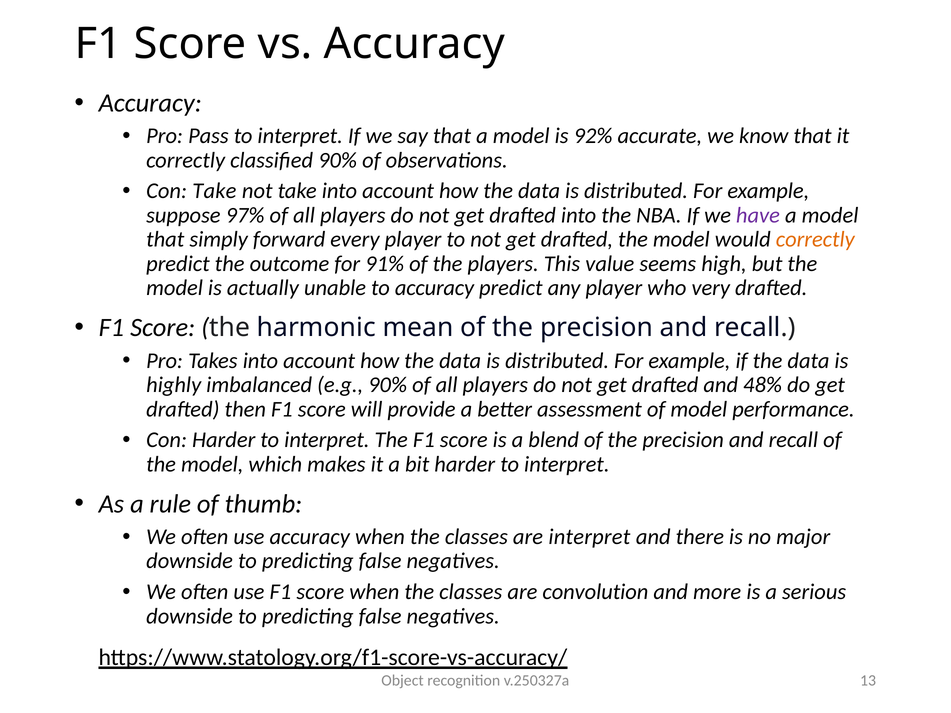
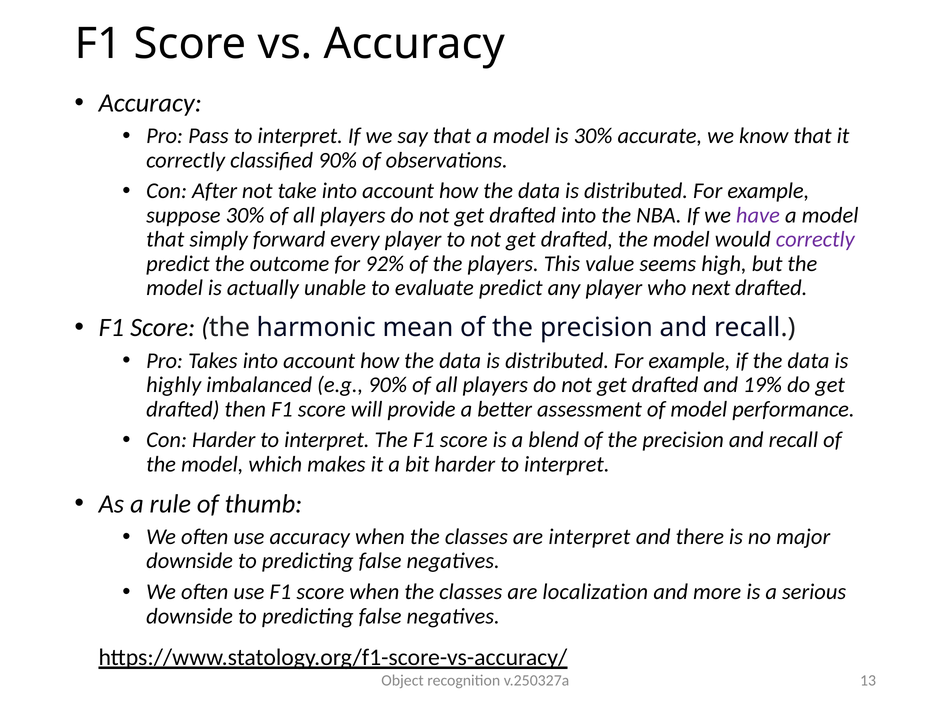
is 92%: 92% -> 30% (593, 136)
Con Take: Take -> After (215, 191)
suppose 97%: 97% -> 30% (245, 215)
correctly colour: orange -> purple (815, 240)
91%: 91% -> 92% (385, 264)
to accuracy: accuracy -> evaluate (434, 288)
very: very -> next (711, 288)
48%: 48% -> 19% (763, 385)
convolution: convolution -> localization (595, 592)
